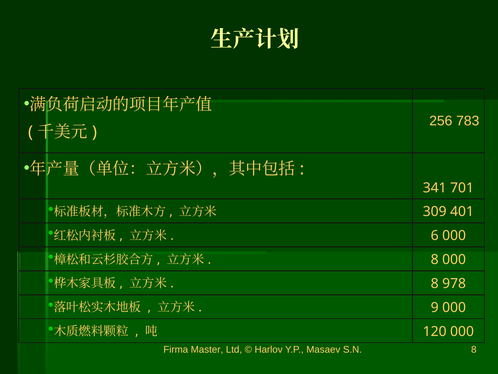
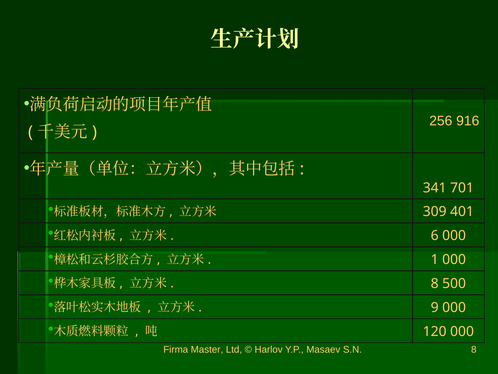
783: 783 -> 916 (468, 121)
8: 8 -> 1 (435, 259)
978: 978 -> 500 (454, 283)
